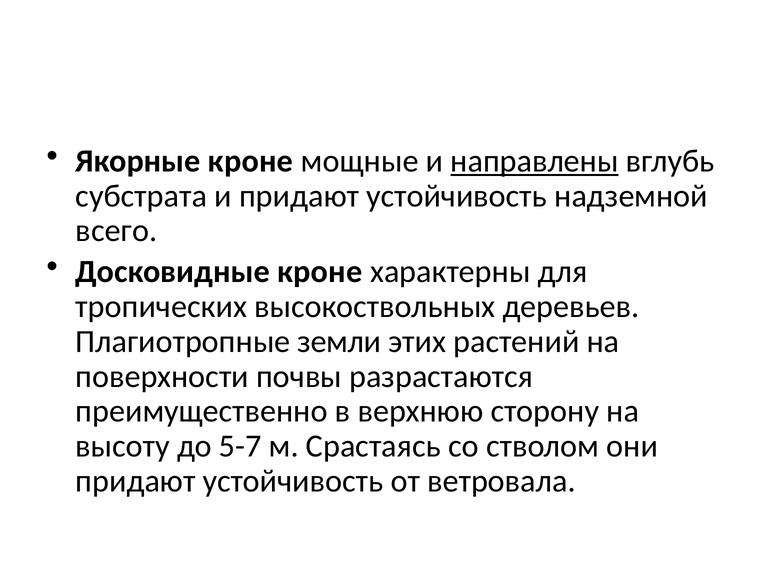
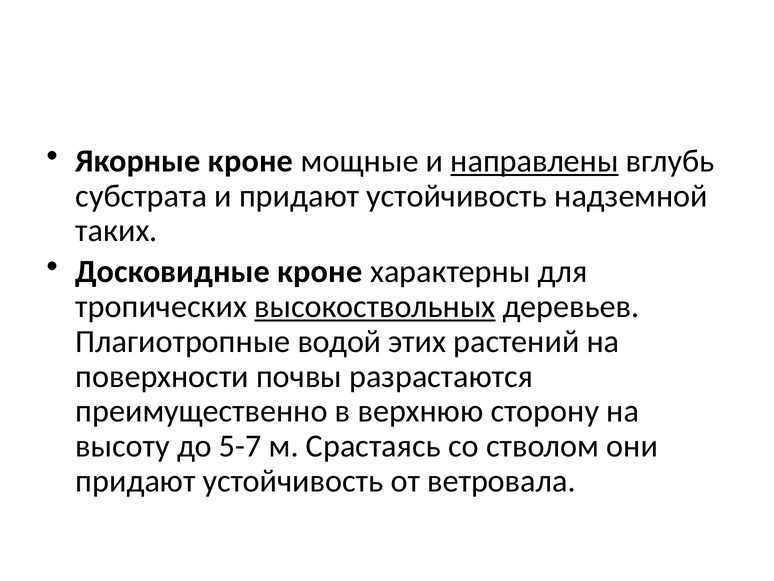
всего: всего -> таких (117, 231)
высокоствольных underline: none -> present (375, 306)
земли: земли -> водой (339, 341)
